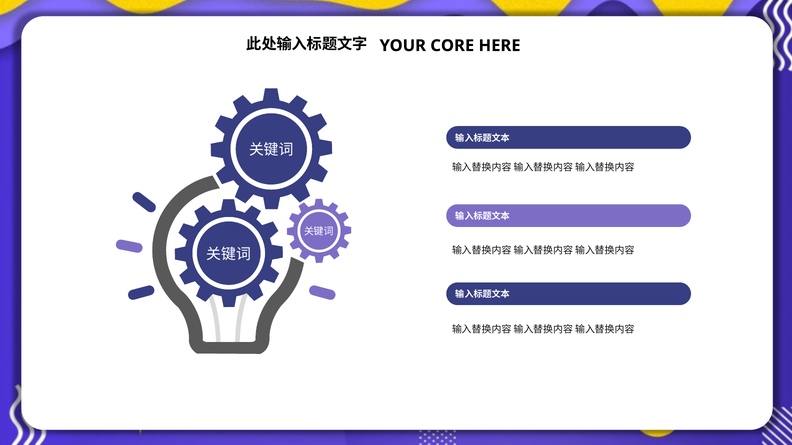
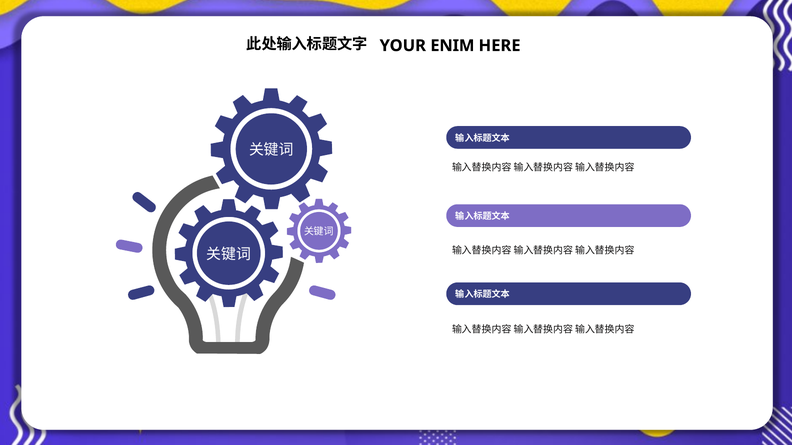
CORE: CORE -> ENIM (452, 46)
